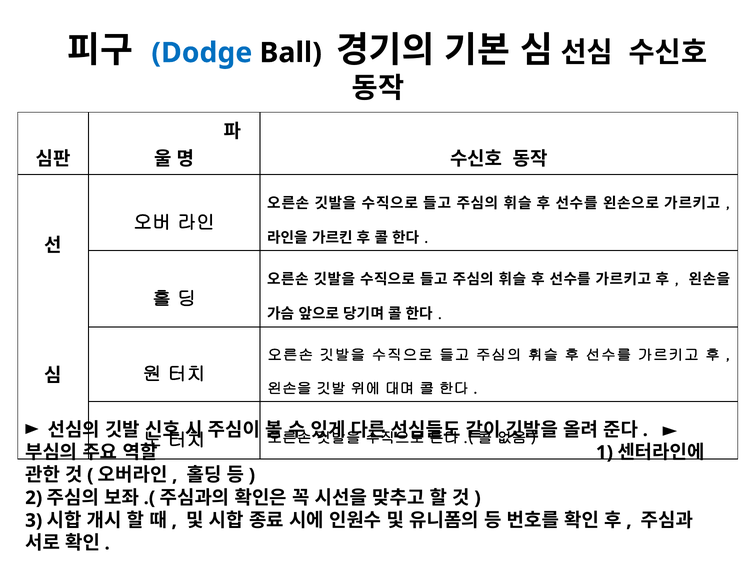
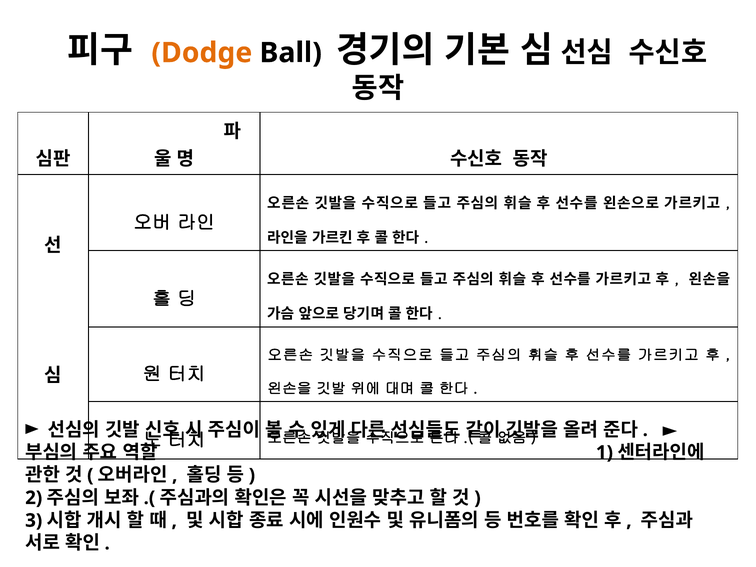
Dodge colour: blue -> orange (202, 53)
